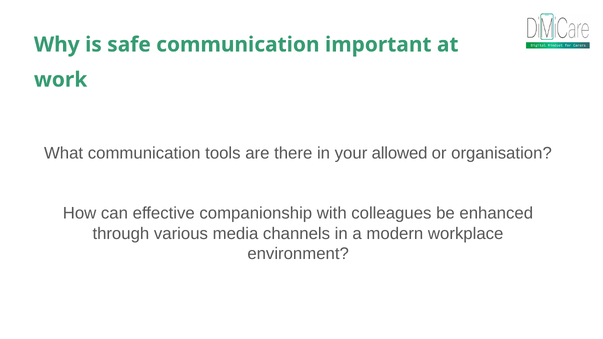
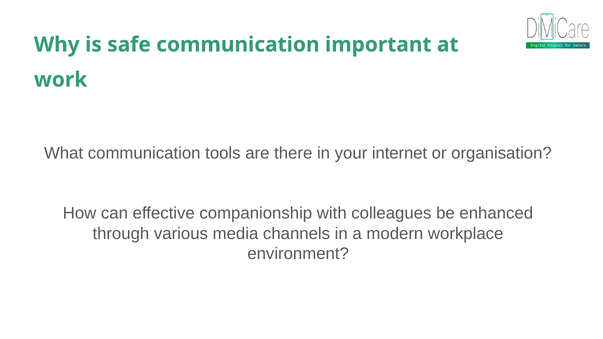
allowed: allowed -> internet (400, 153)
